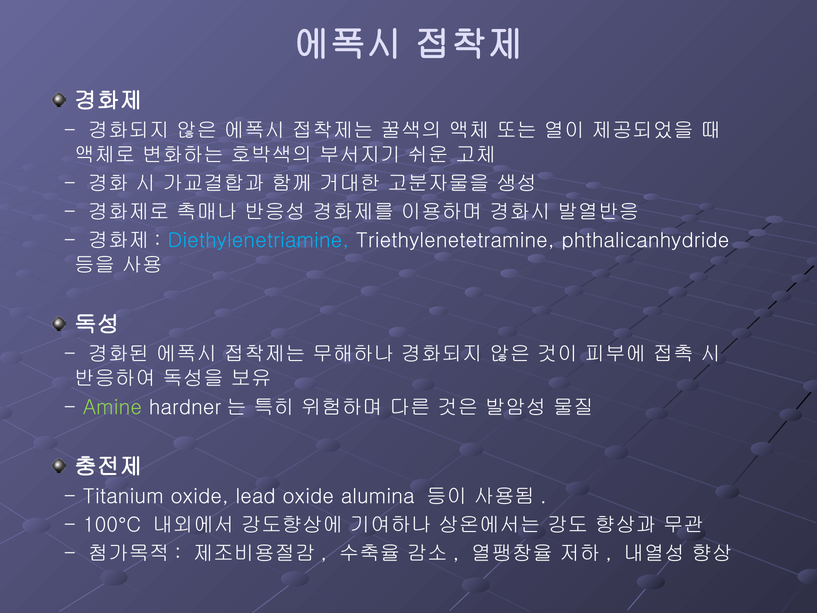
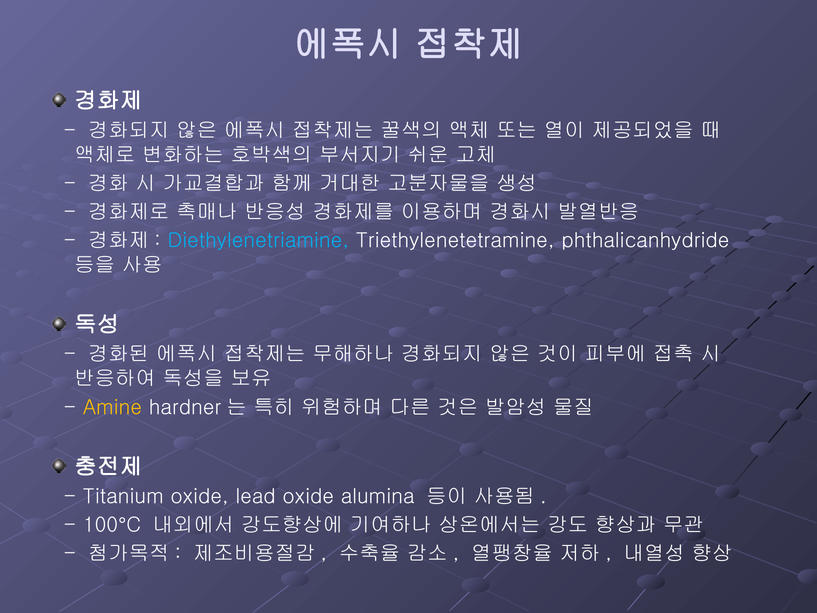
Amine colour: light green -> yellow (112, 407)
